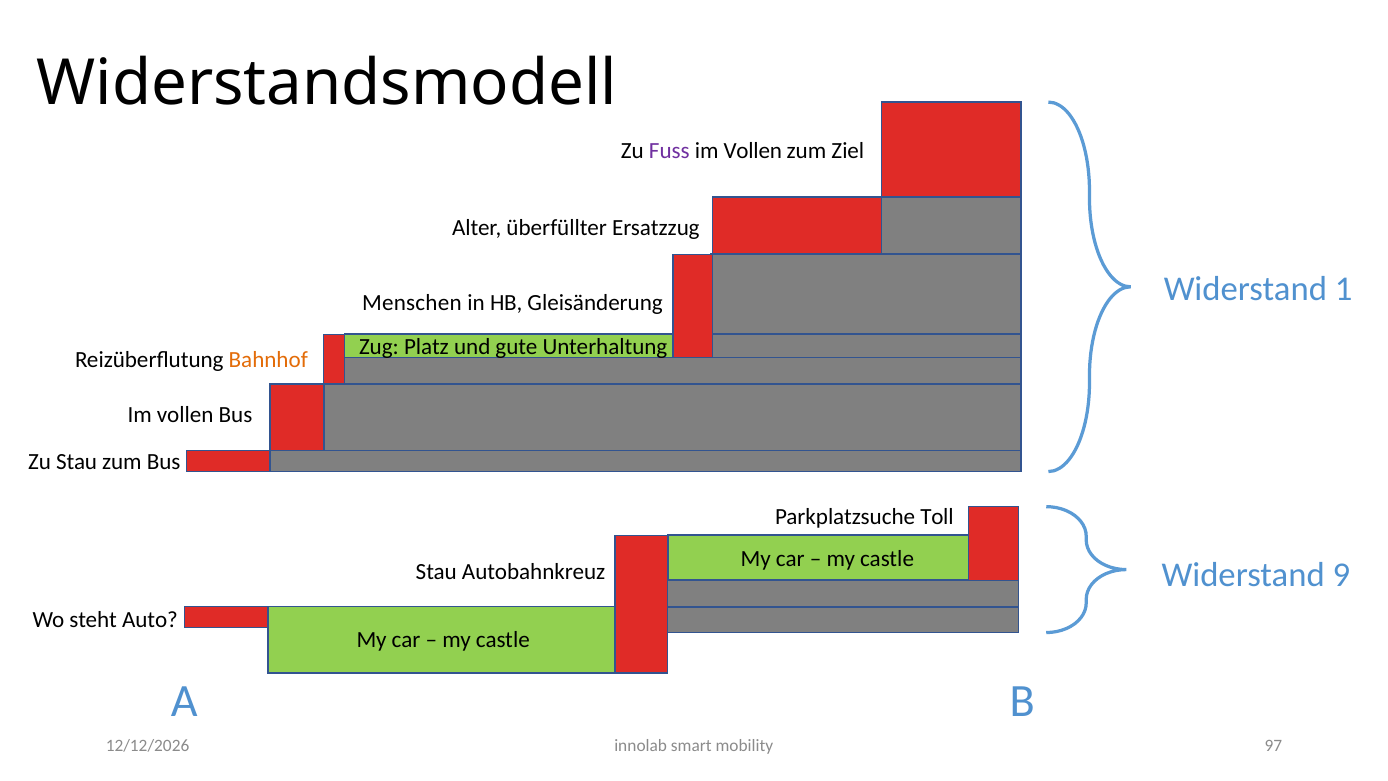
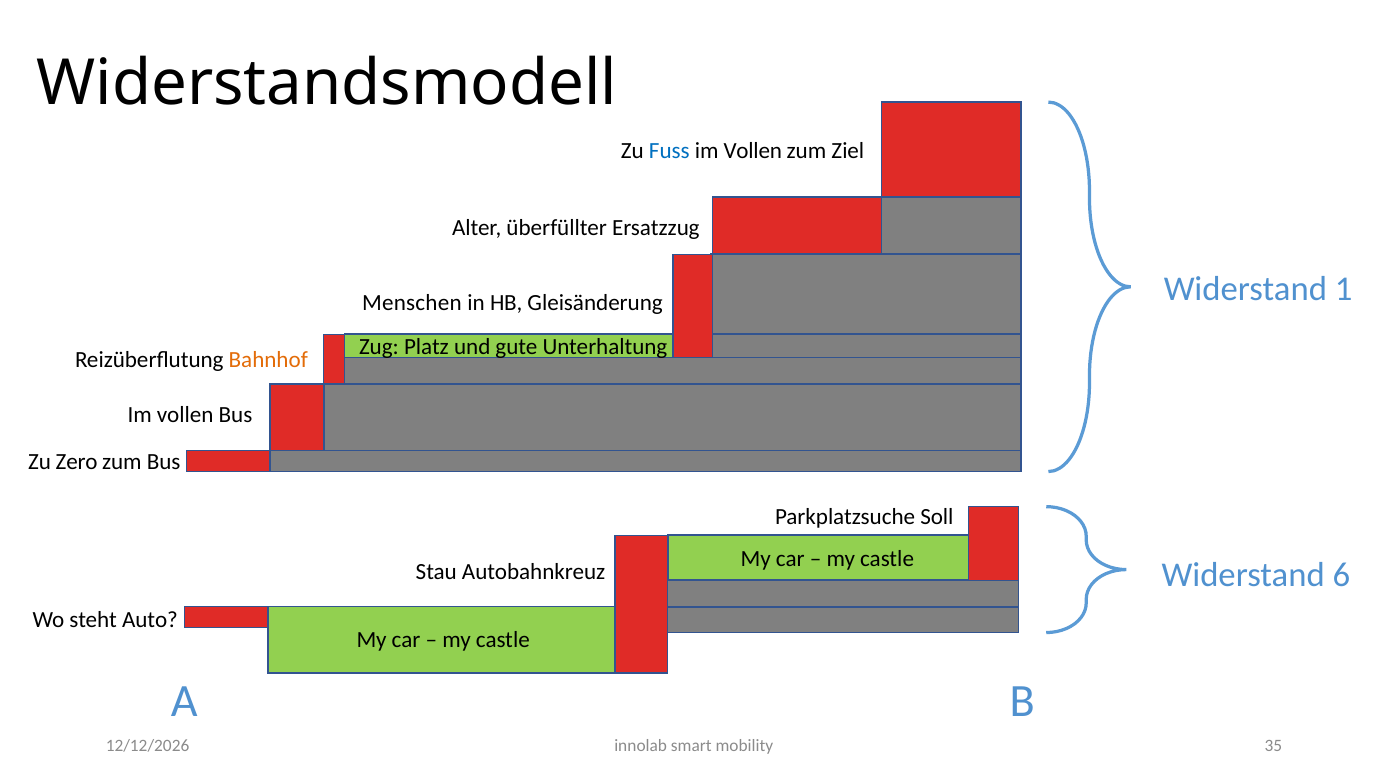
Fuss colour: purple -> blue (669, 151)
Zu Stau: Stau -> Zero (77, 462)
Toll: Toll -> Soll (937, 516)
9: 9 -> 6 (1341, 574)
97: 97 -> 35 (1273, 745)
